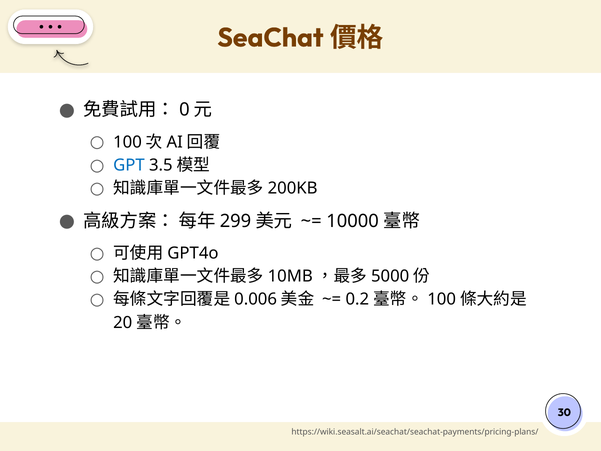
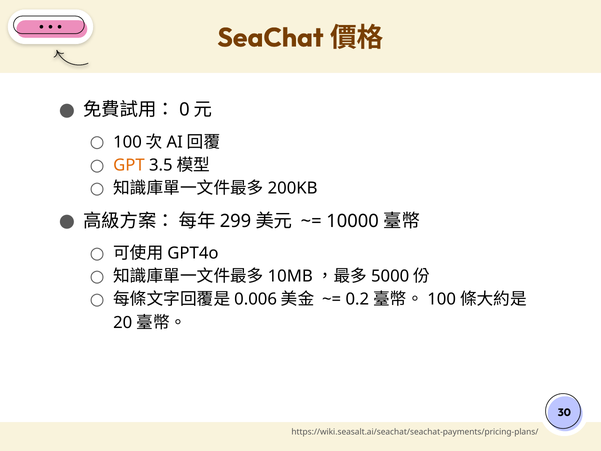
GPT colour: blue -> orange (129, 165)
